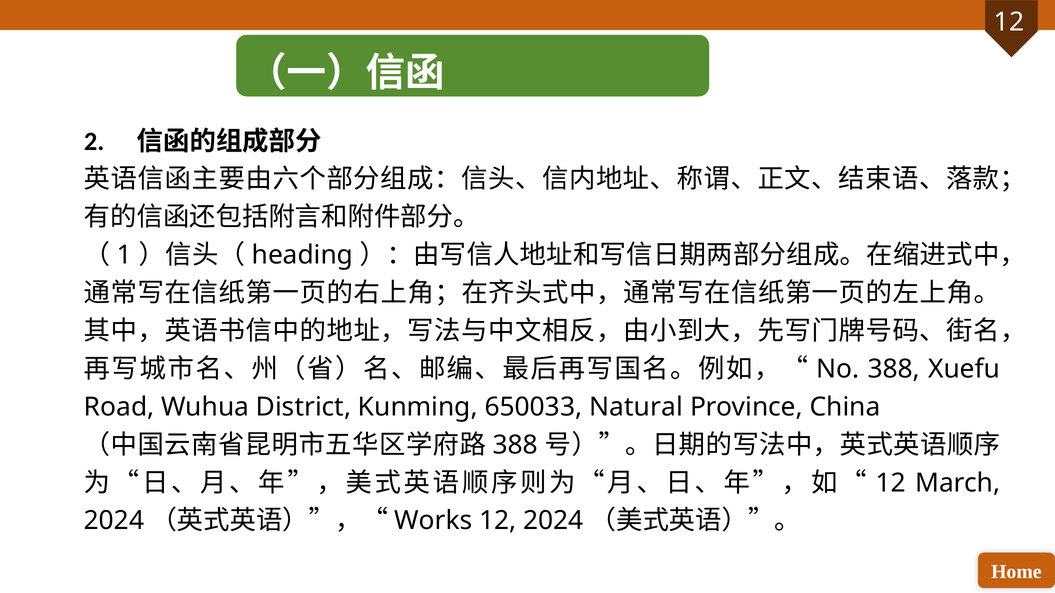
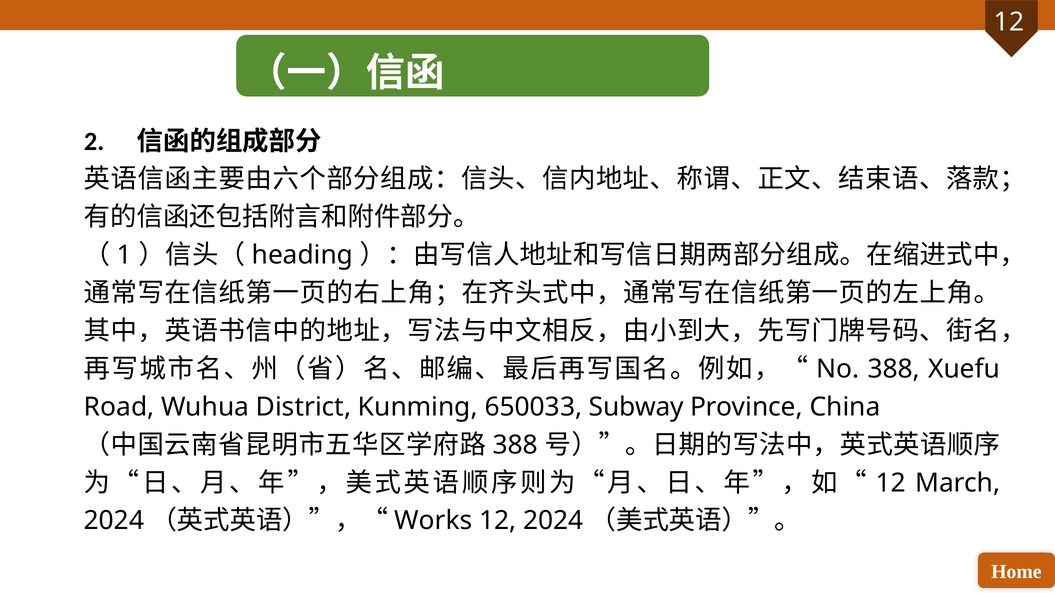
Natural: Natural -> Subway (636, 407)
